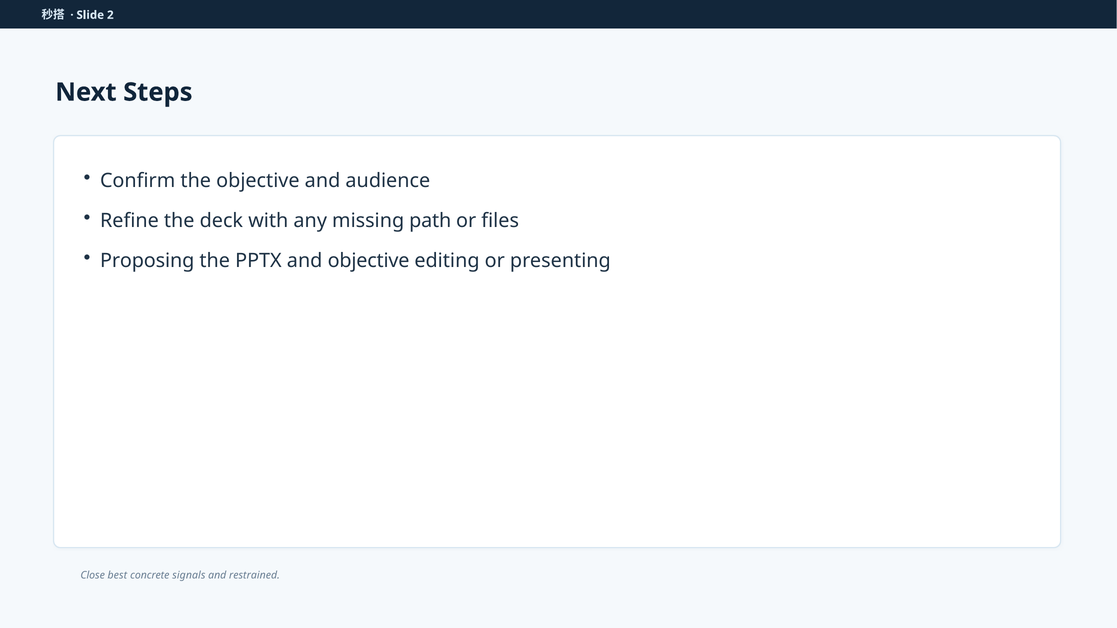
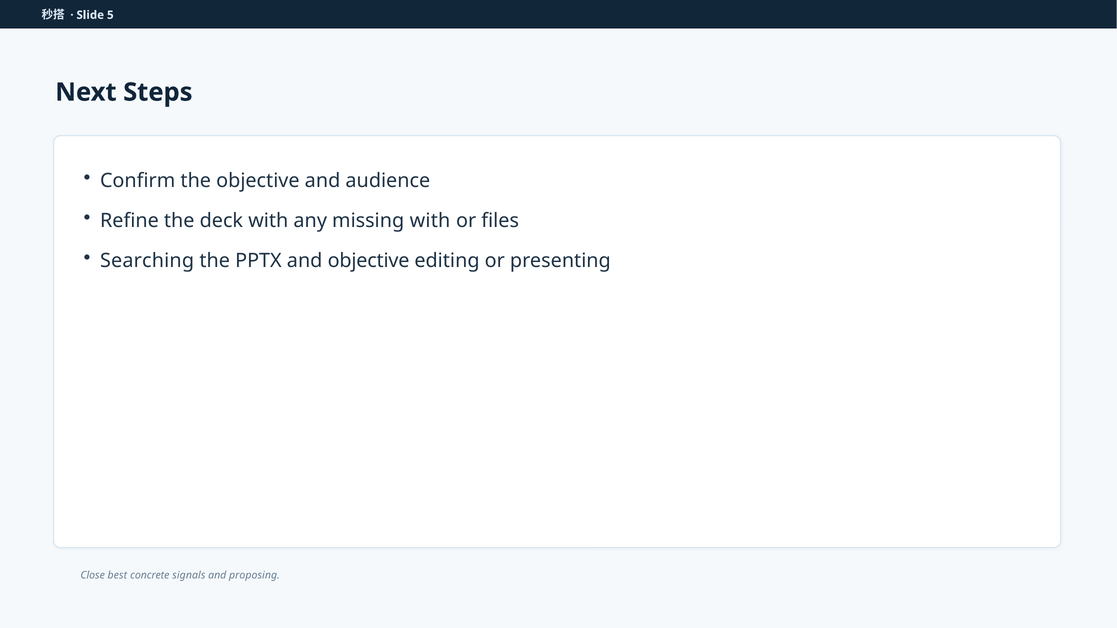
2: 2 -> 5 (110, 15)
missing path: path -> with (430, 221)
Proposing: Proposing -> Searching (147, 261)
restrained: restrained -> proposing (254, 575)
